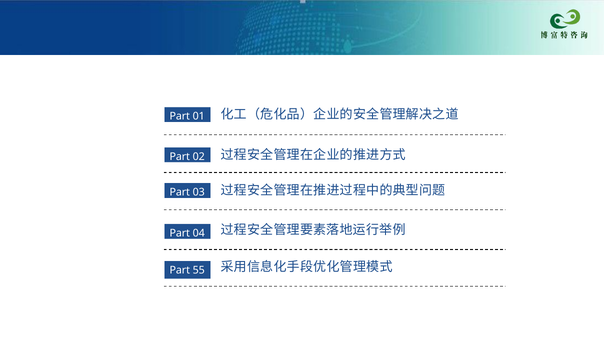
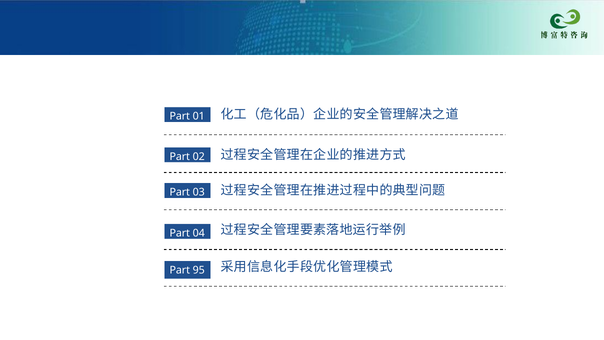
55: 55 -> 95 (199, 270)
